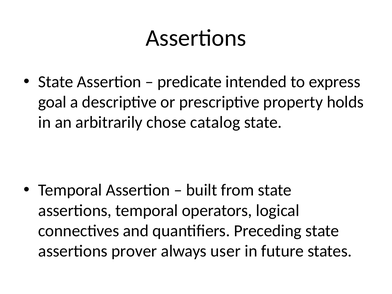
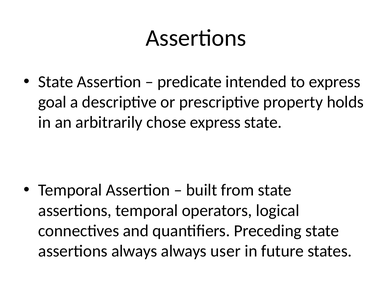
chose catalog: catalog -> express (215, 122)
assertions prover: prover -> always (134, 251)
